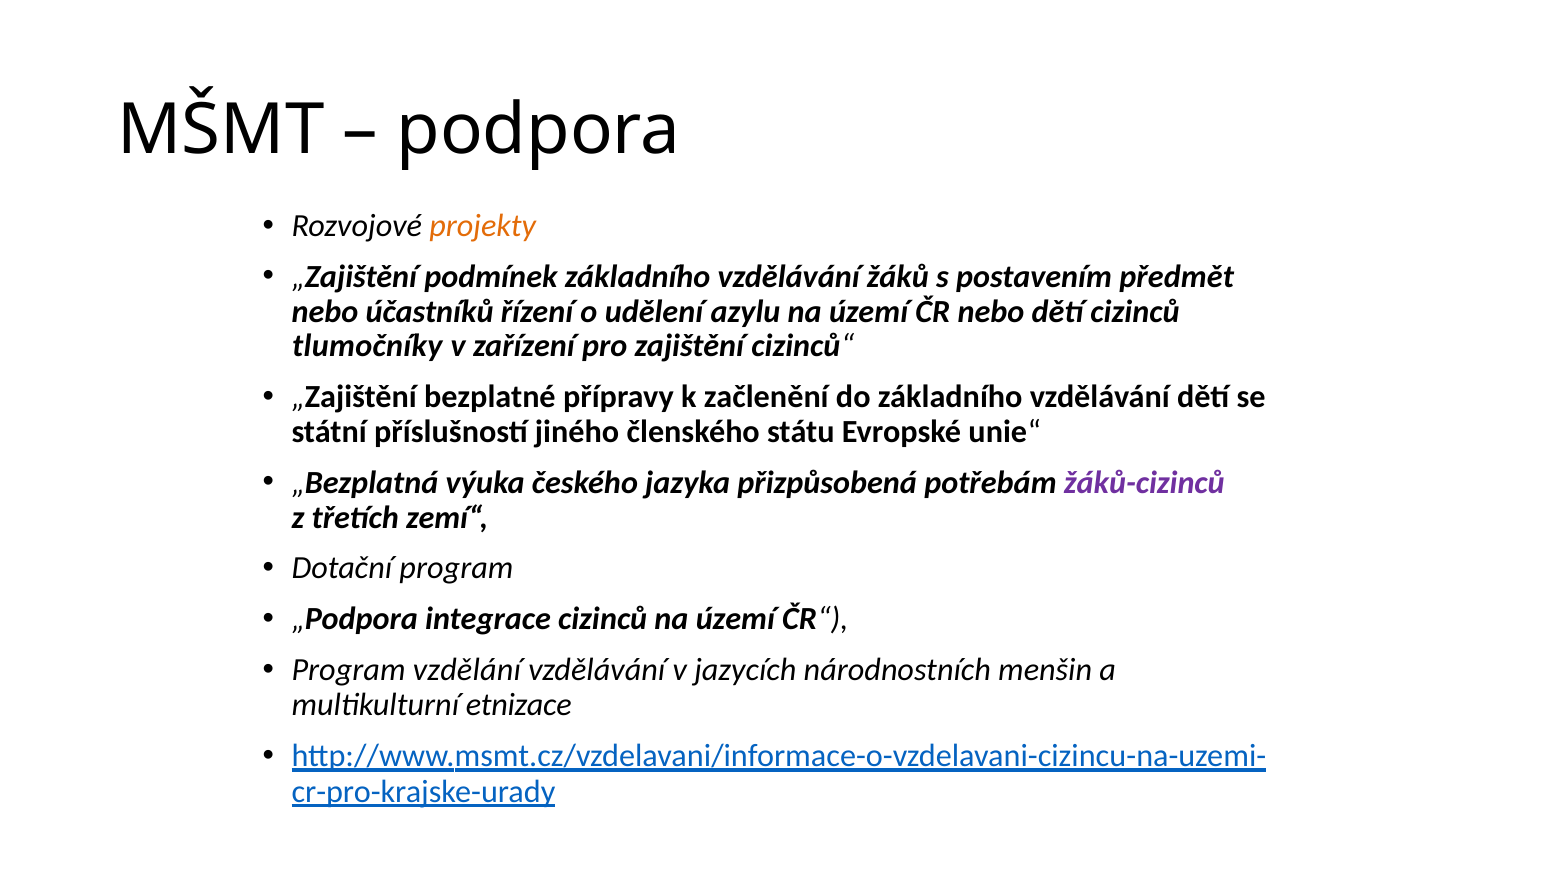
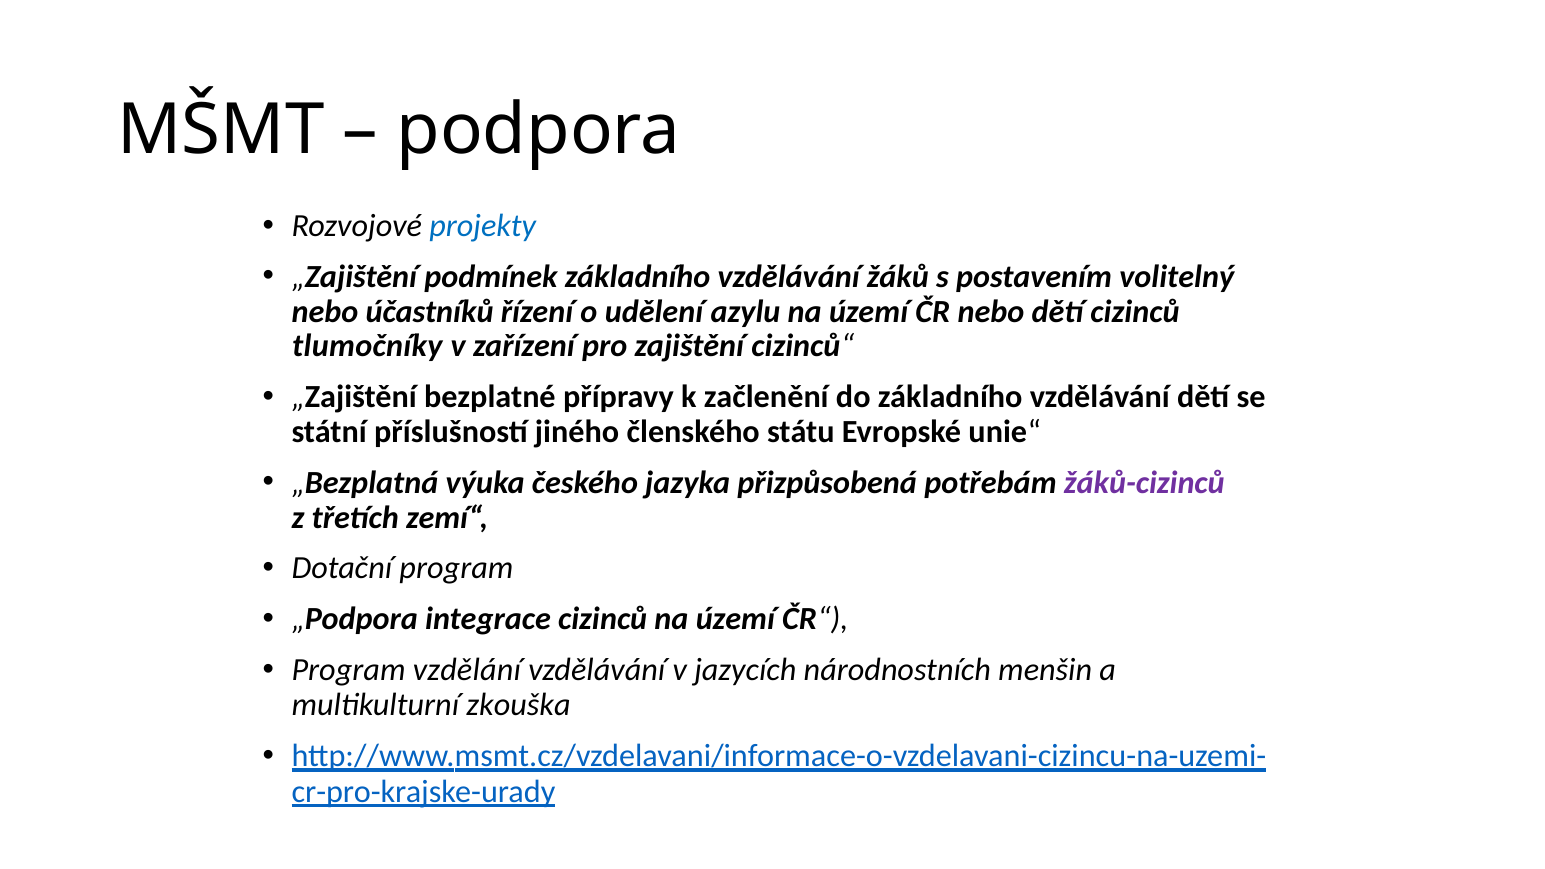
projekty colour: orange -> blue (483, 226)
předmět: předmět -> volitelný (1177, 277)
etnizace: etnizace -> zkouška (519, 705)
